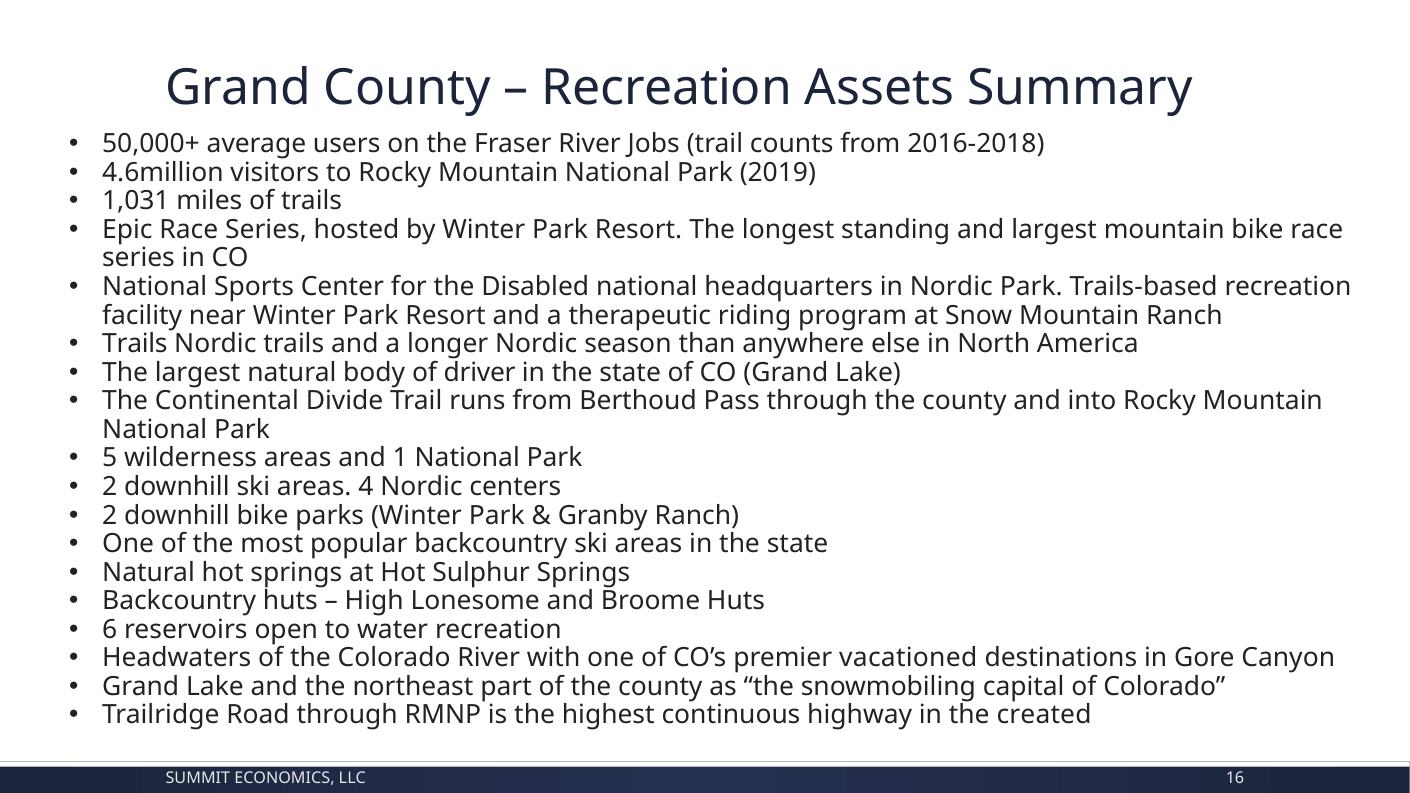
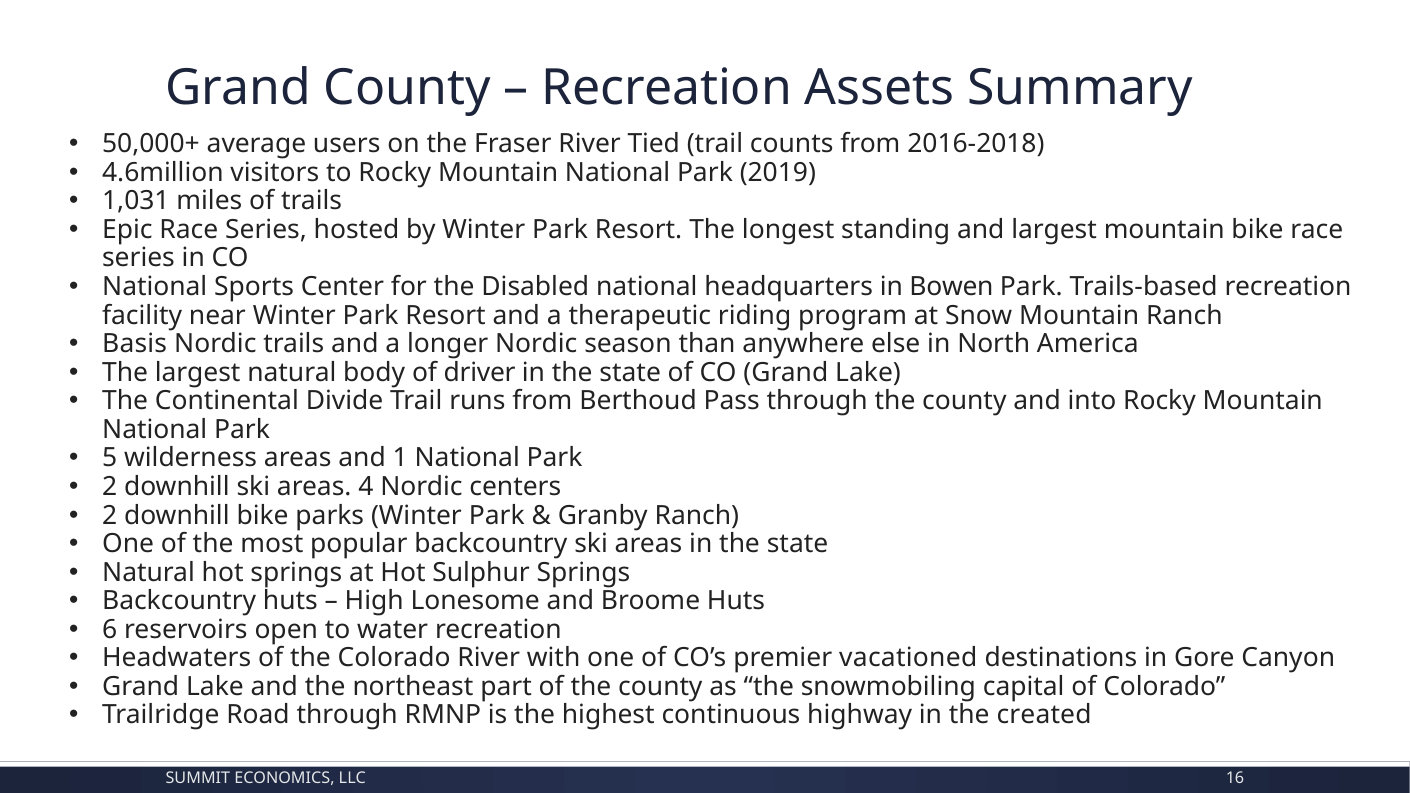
Jobs: Jobs -> Tied (654, 144)
in Nordic: Nordic -> Bowen (951, 287)
Trails: Trails -> Basis (135, 344)
